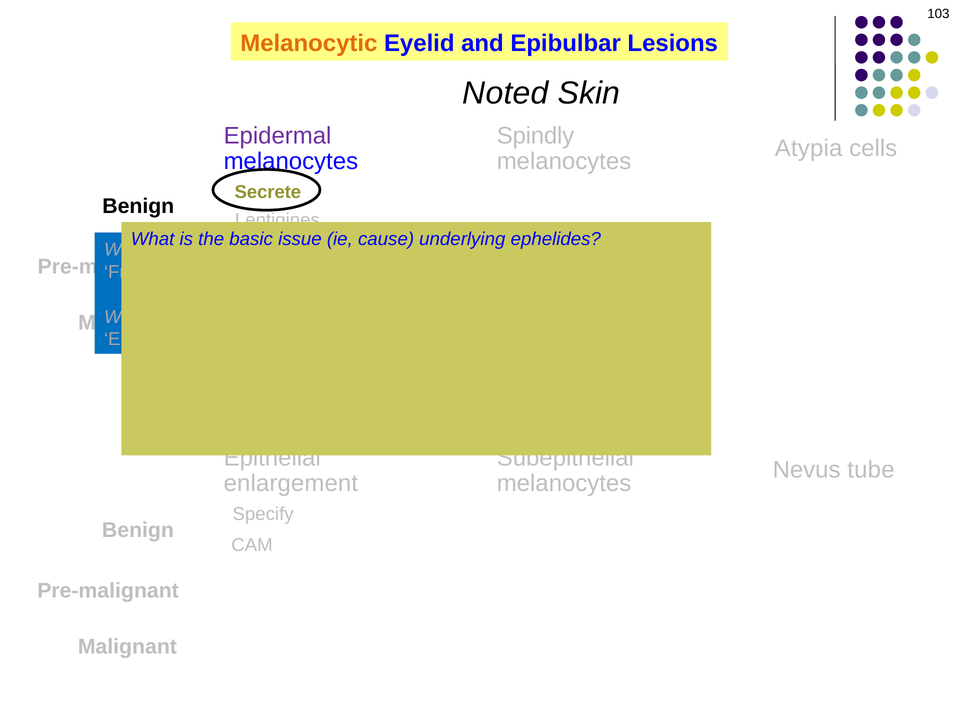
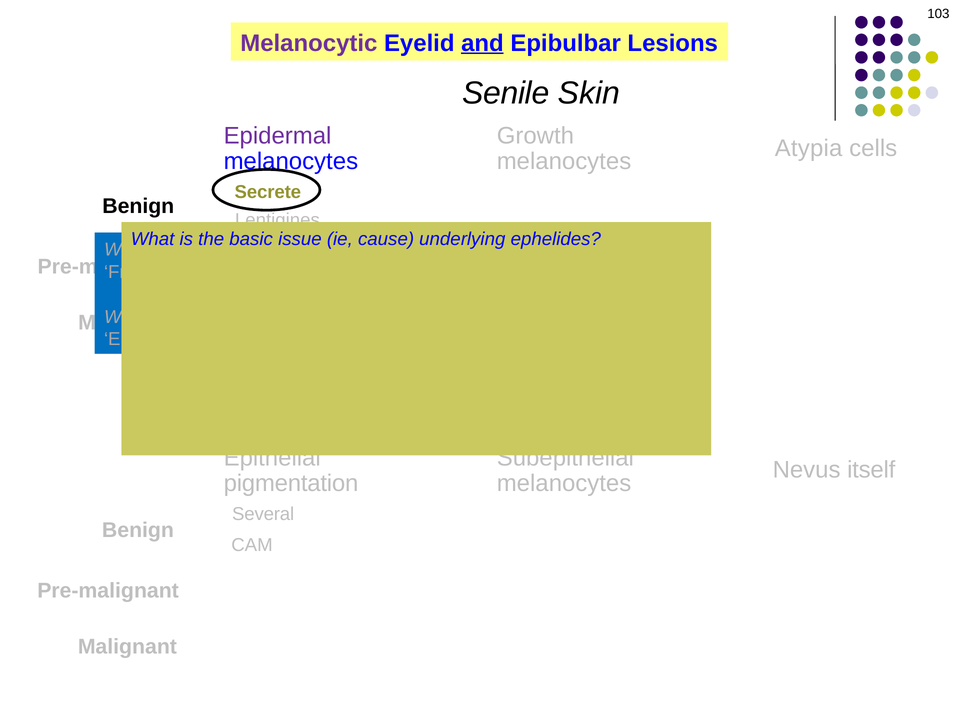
Melanocytic colour: orange -> purple (309, 43)
and underline: none -> present (482, 43)
Noted: Noted -> Senile (506, 93)
Spindly: Spindly -> Growth (535, 136)
tube: tube -> itself (871, 470)
enlargement: enlargement -> pigmentation (291, 483)
Specify: Specify -> Several (263, 514)
